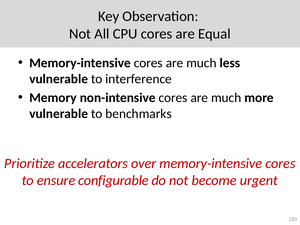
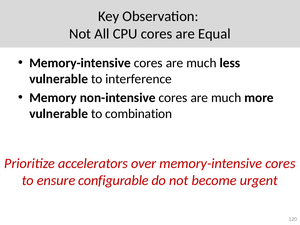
benchmarks: benchmarks -> combination (139, 114)
